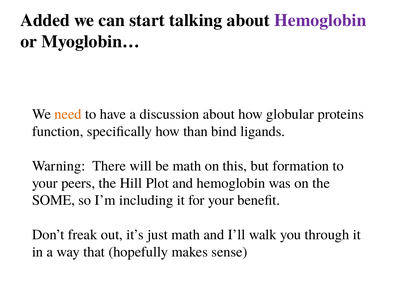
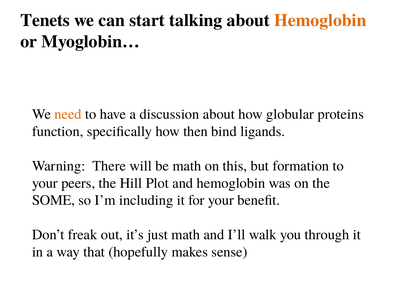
Added: Added -> Tenets (45, 20)
Hemoglobin colour: purple -> orange (320, 20)
than: than -> then (196, 131)
